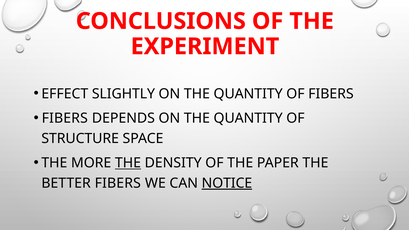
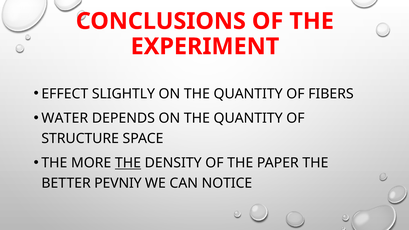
FIBERS: FIBERS -> WATER (65, 118)
BETTER FIBERS: FIBERS -> PEVNIY (118, 183)
NOTICE underline: present -> none (227, 183)
